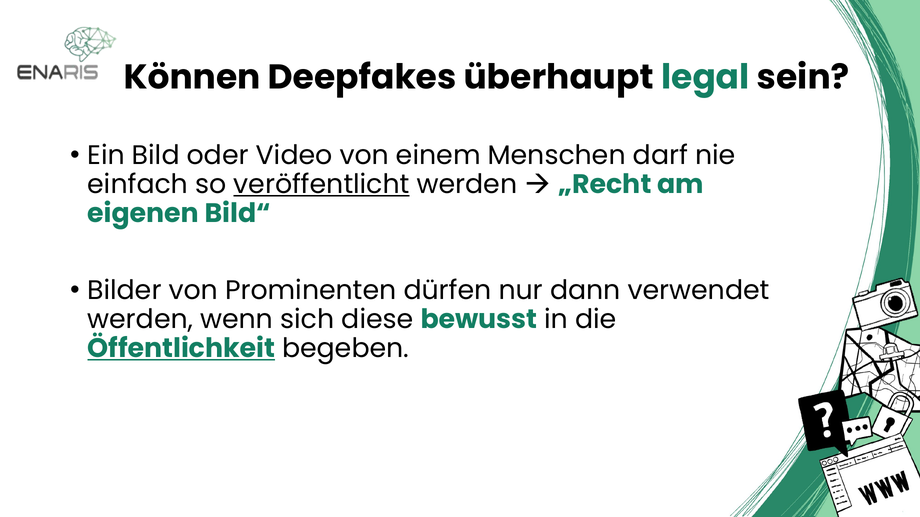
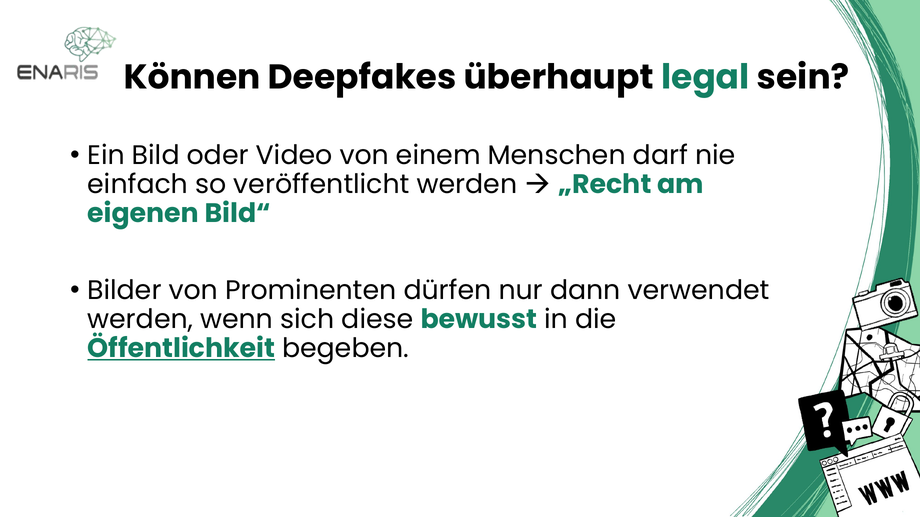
veröffentlicht underline: present -> none (322, 185)
